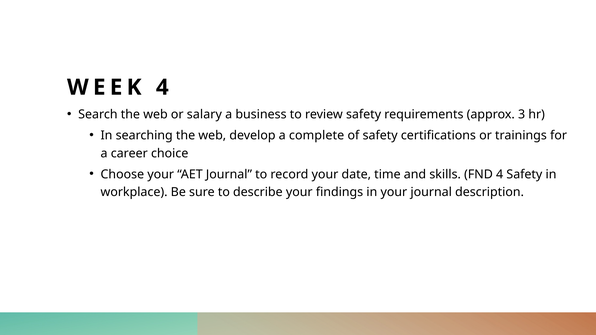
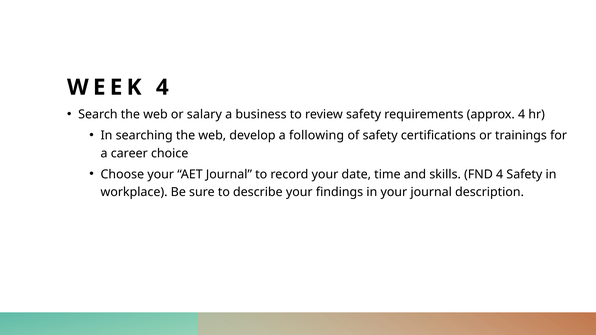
approx 3: 3 -> 4 (522, 115)
complete: complete -> following (317, 136)
